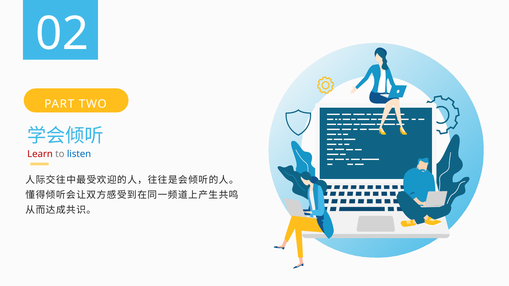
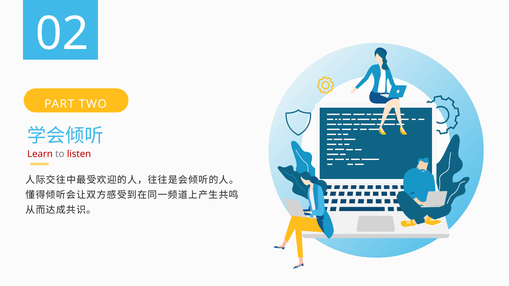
listen colour: blue -> red (79, 154)
